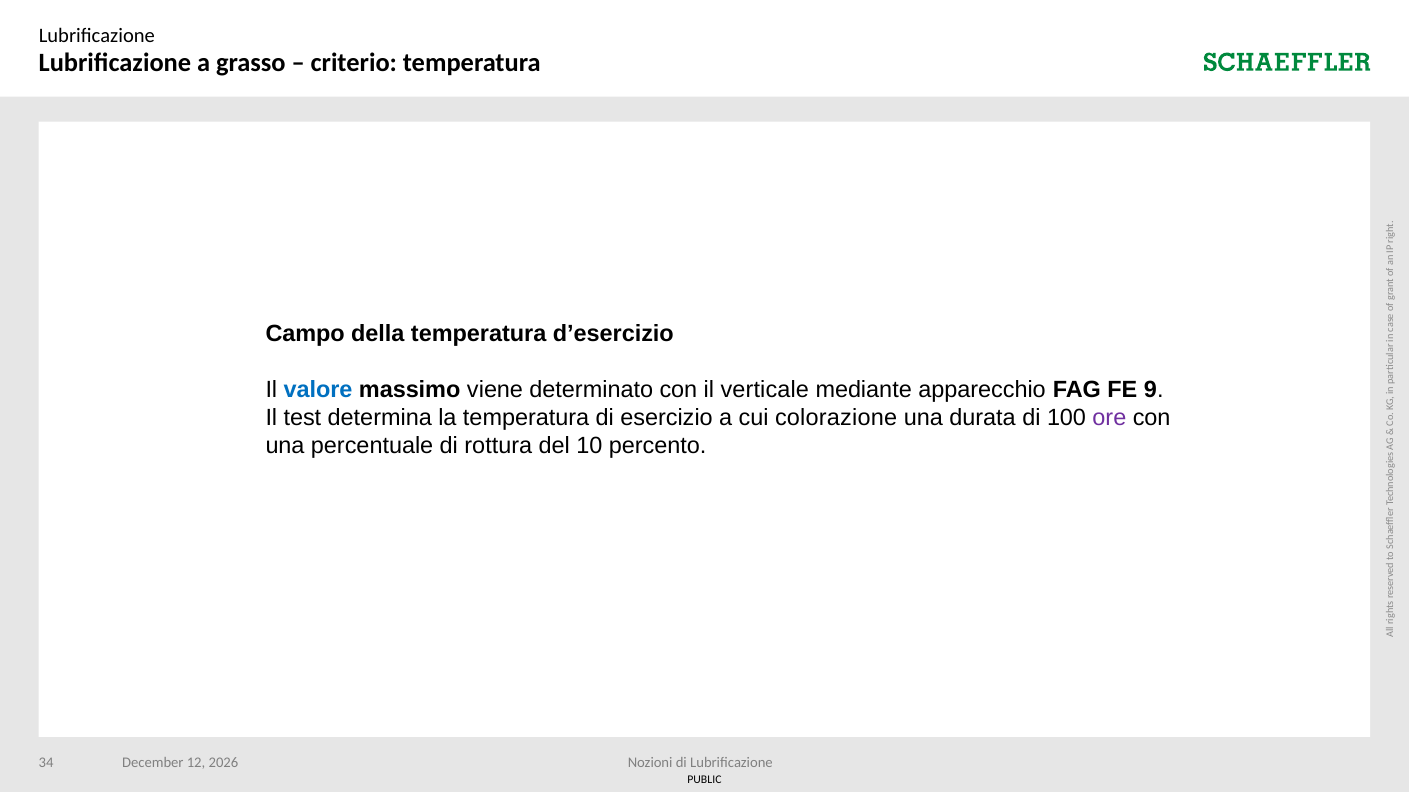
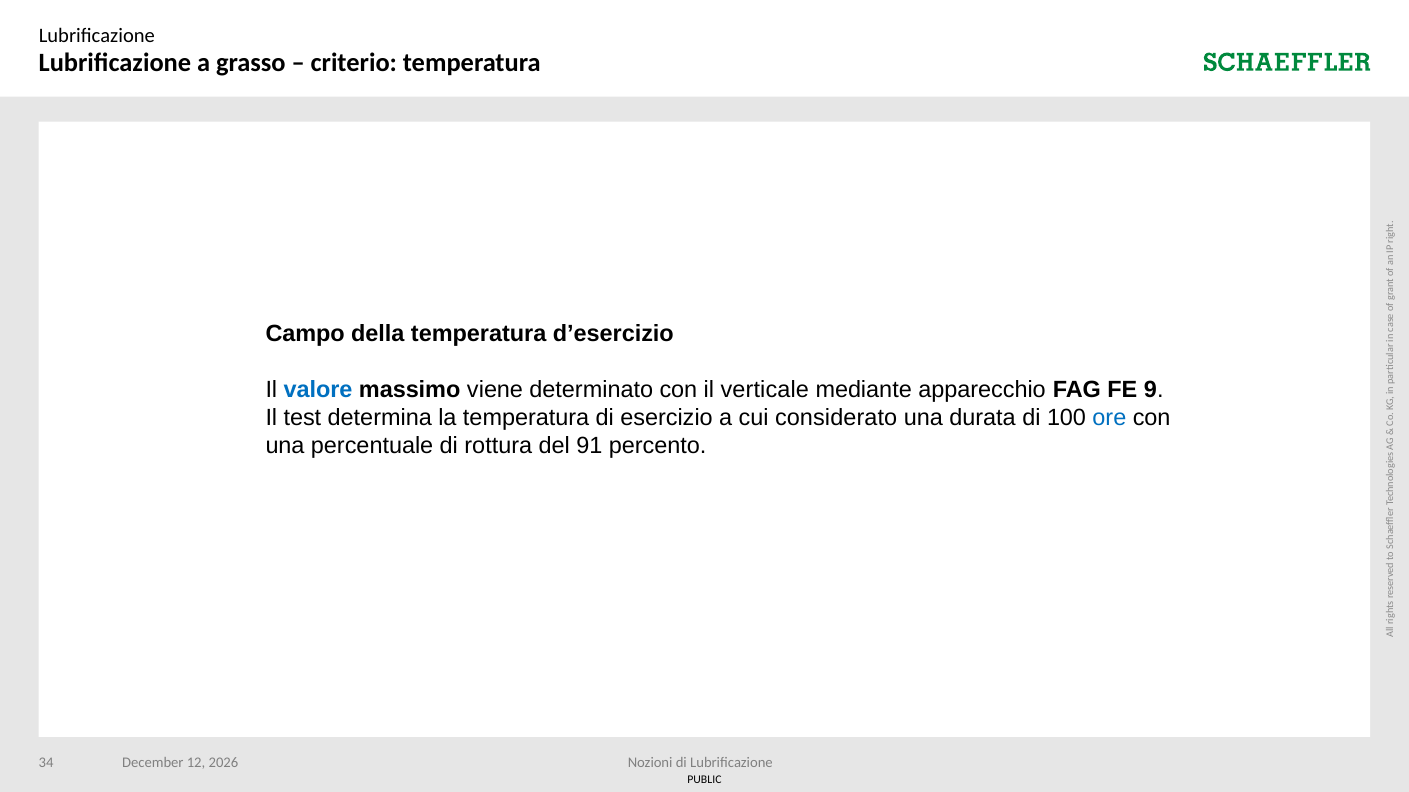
colorazione: colorazione -> considerato (836, 418)
ore colour: purple -> blue (1109, 418)
10: 10 -> 91 (589, 446)
